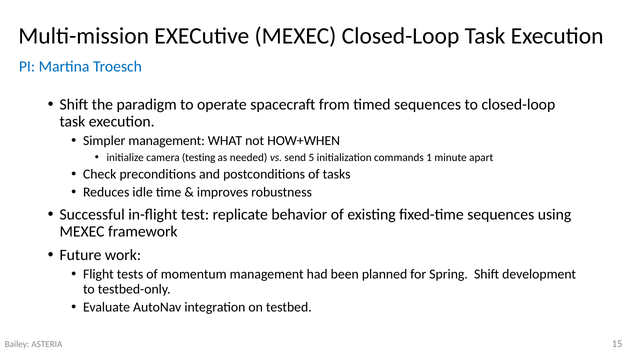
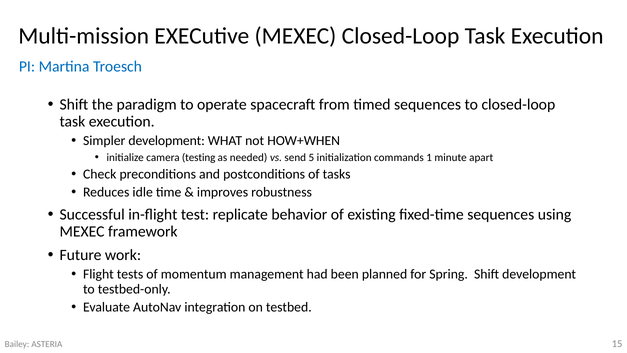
Simpler management: management -> development (167, 141)
